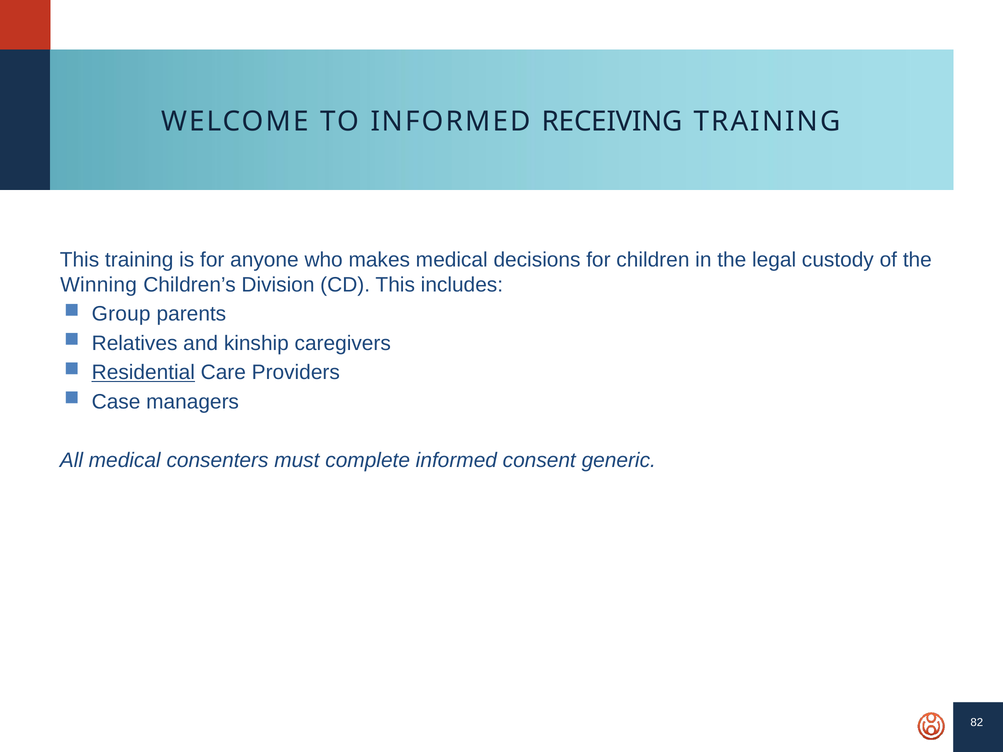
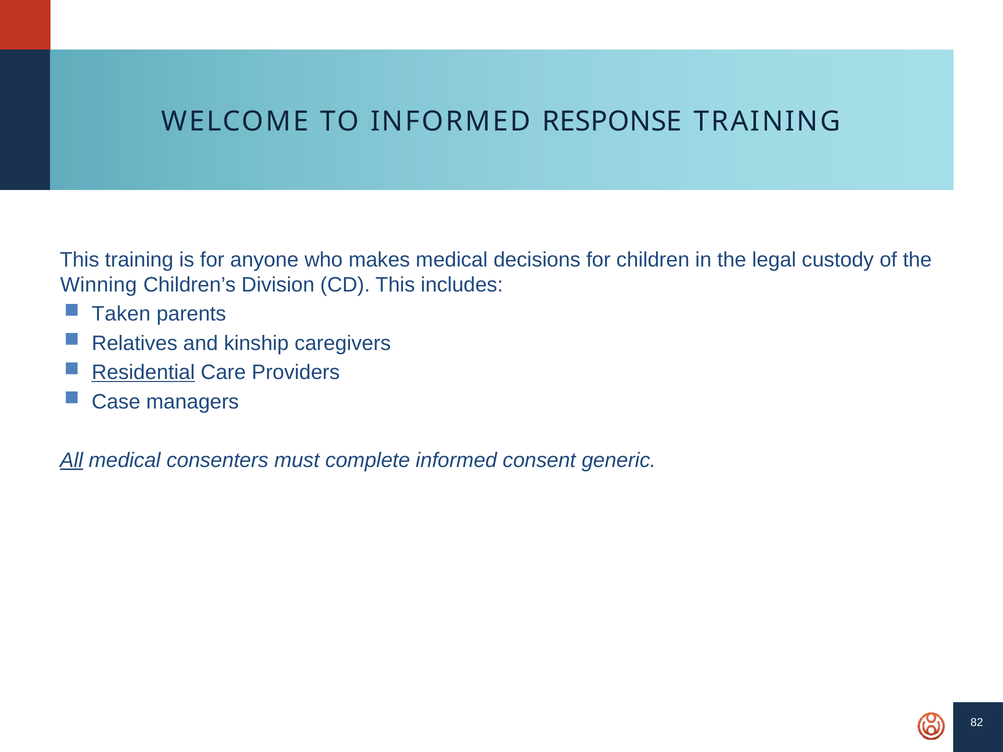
RECEIVING: RECEIVING -> RESPONSE (612, 122)
Group: Group -> Taken (121, 314)
All underline: none -> present (71, 460)
